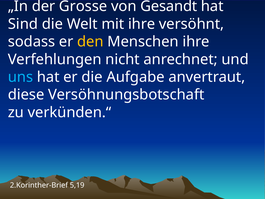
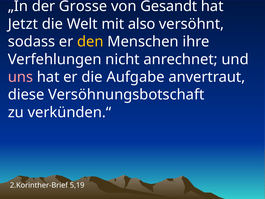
Sind: Sind -> Jetzt (23, 24)
mit ihre: ihre -> also (142, 24)
uns colour: light blue -> pink (20, 77)
